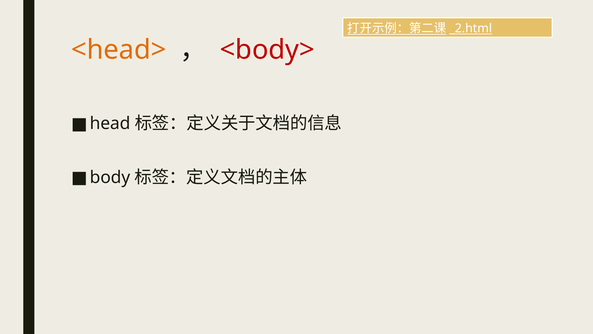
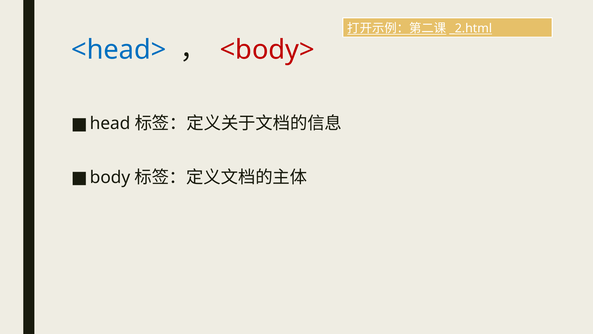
<head> colour: orange -> blue (119, 50)
